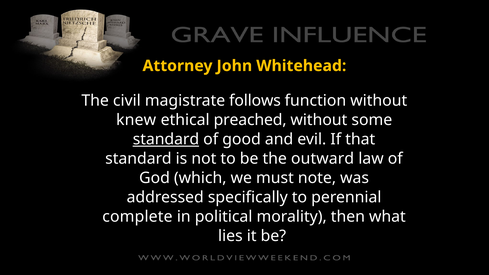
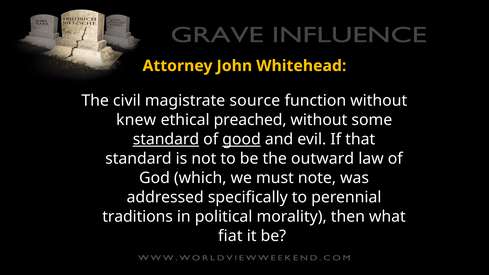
follows: follows -> source (255, 101)
good underline: none -> present (242, 139)
complete: complete -> traditions (138, 217)
lies: lies -> fiat (230, 236)
